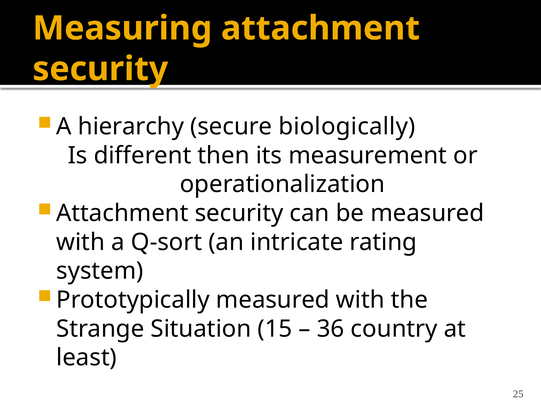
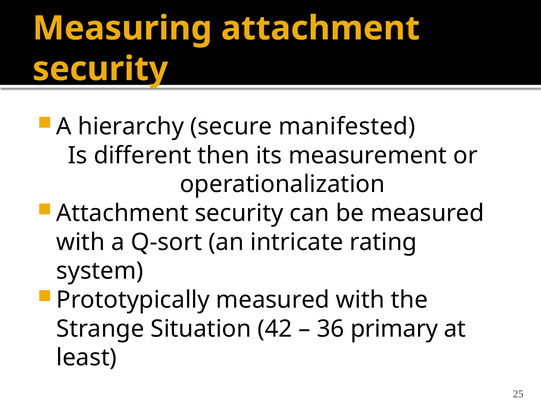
biologically: biologically -> manifested (347, 127)
15: 15 -> 42 (275, 329)
country: country -> primary (394, 329)
